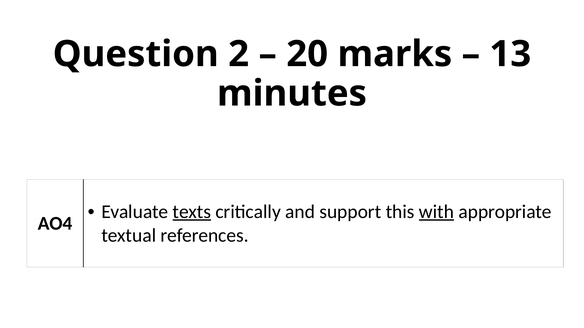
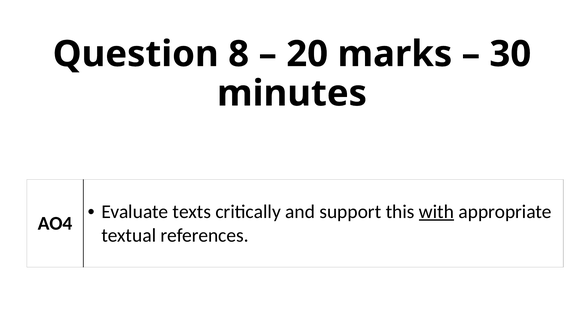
2: 2 -> 8 (239, 54)
13: 13 -> 30 (510, 54)
texts underline: present -> none (192, 212)
